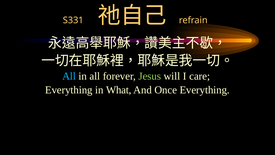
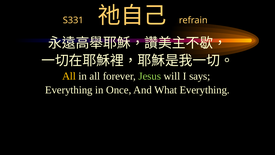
All colour: light blue -> yellow (69, 76)
care: care -> says (200, 76)
What: What -> Once (119, 90)
Once: Once -> What (166, 90)
